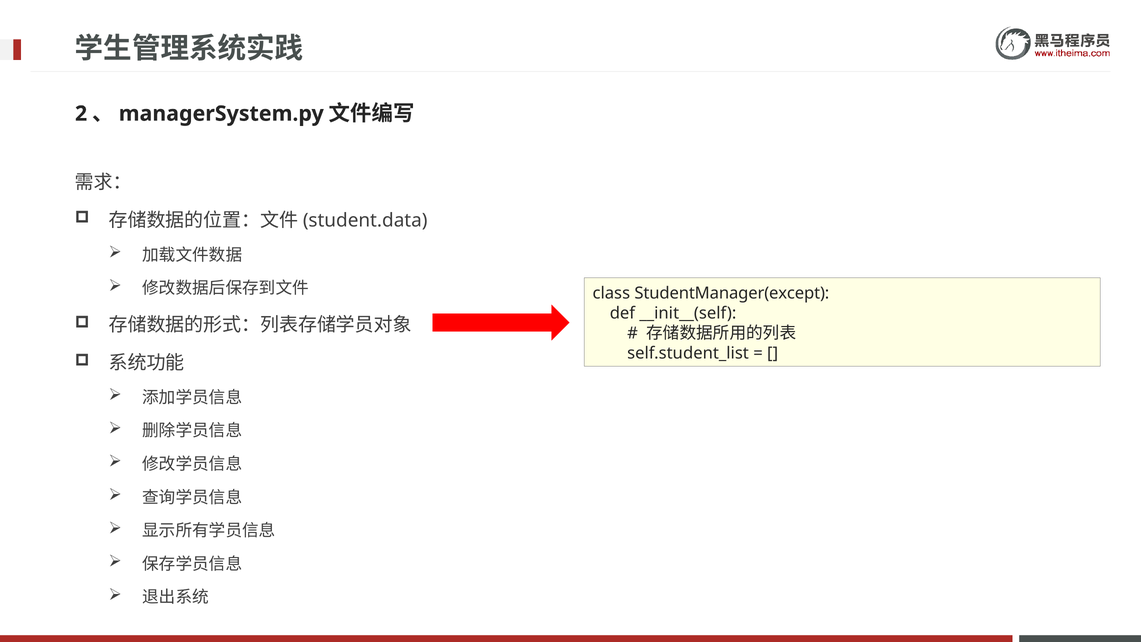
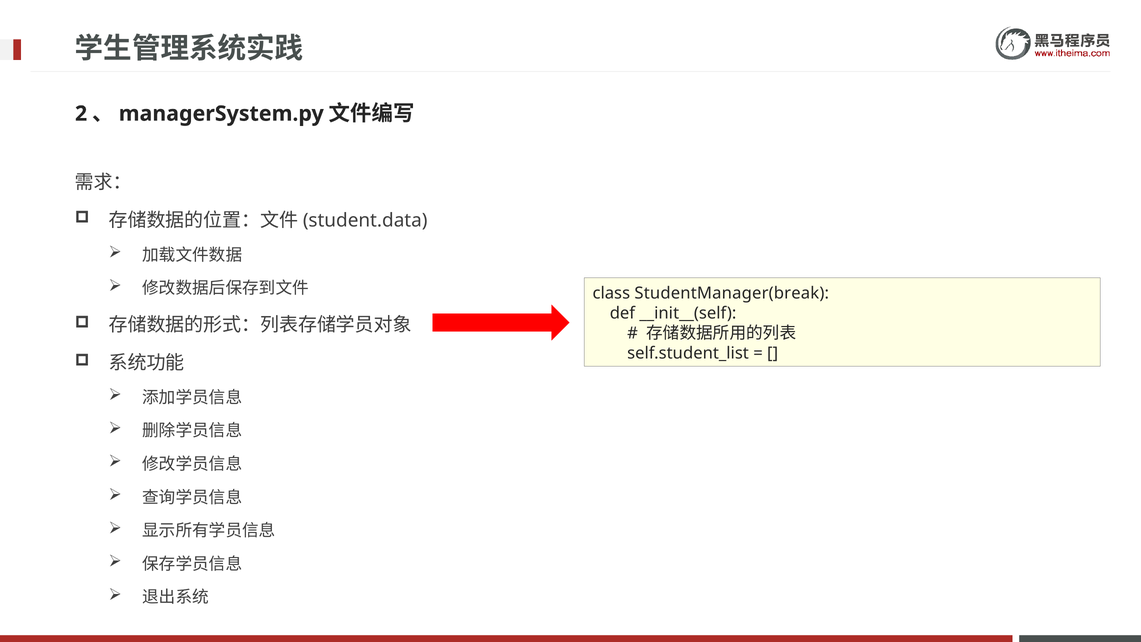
StudentManager(except: StudentManager(except -> StudentManager(break (732, 293)
